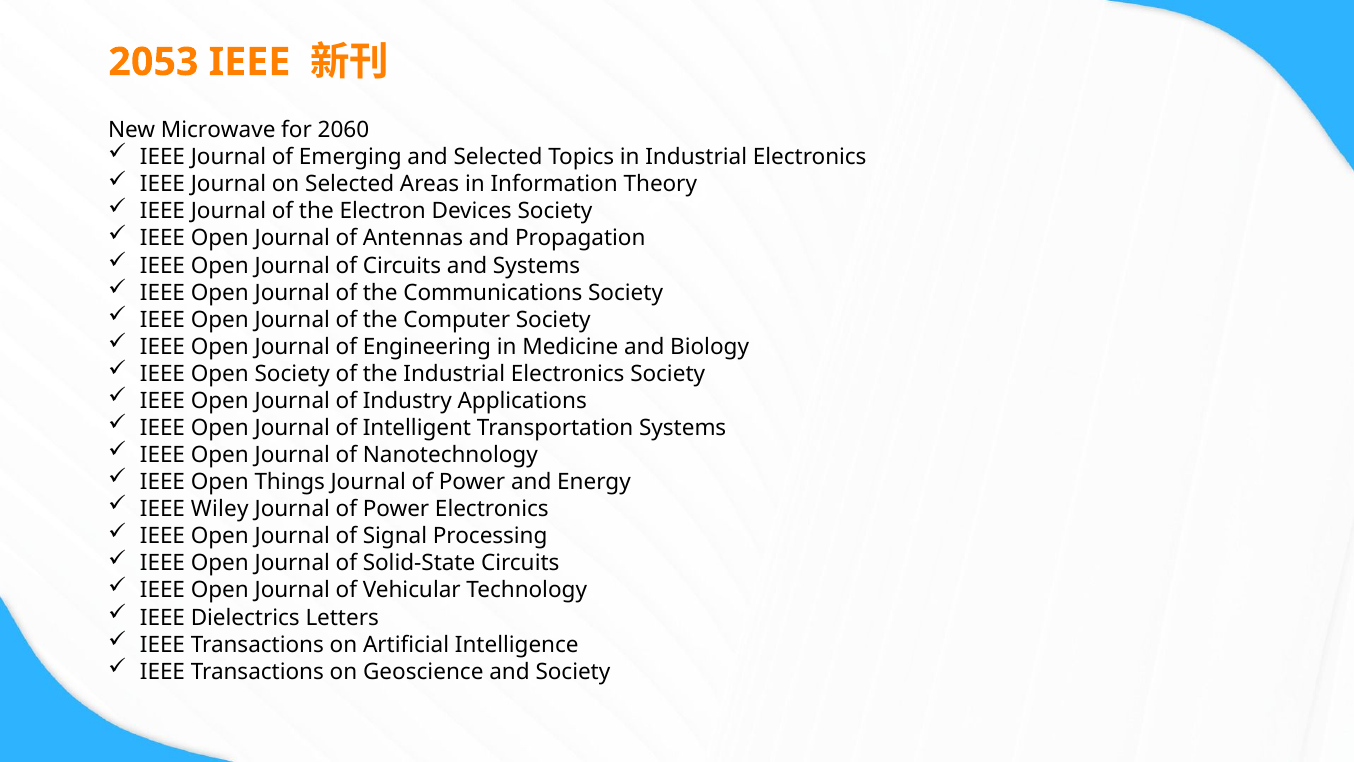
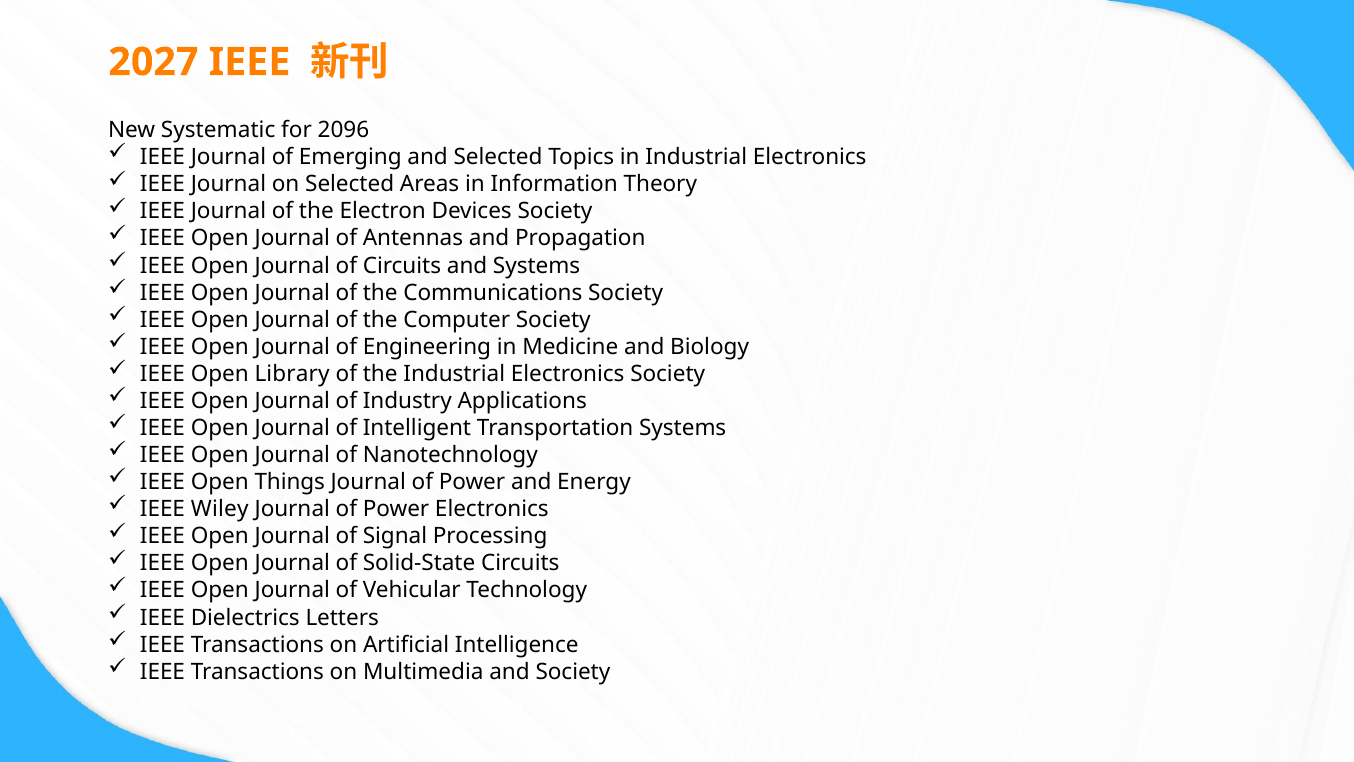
2053: 2053 -> 2027 (153, 62)
Microwave: Microwave -> Systematic (218, 130)
2060: 2060 -> 2096 (343, 130)
Open Society: Society -> Library (292, 374)
Geoscience: Geoscience -> Multimedia (423, 671)
